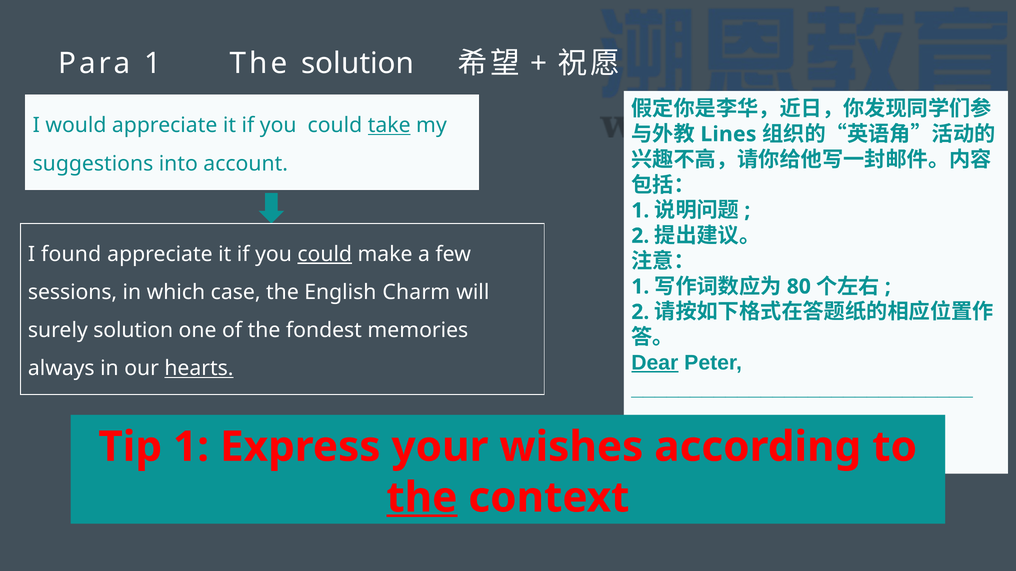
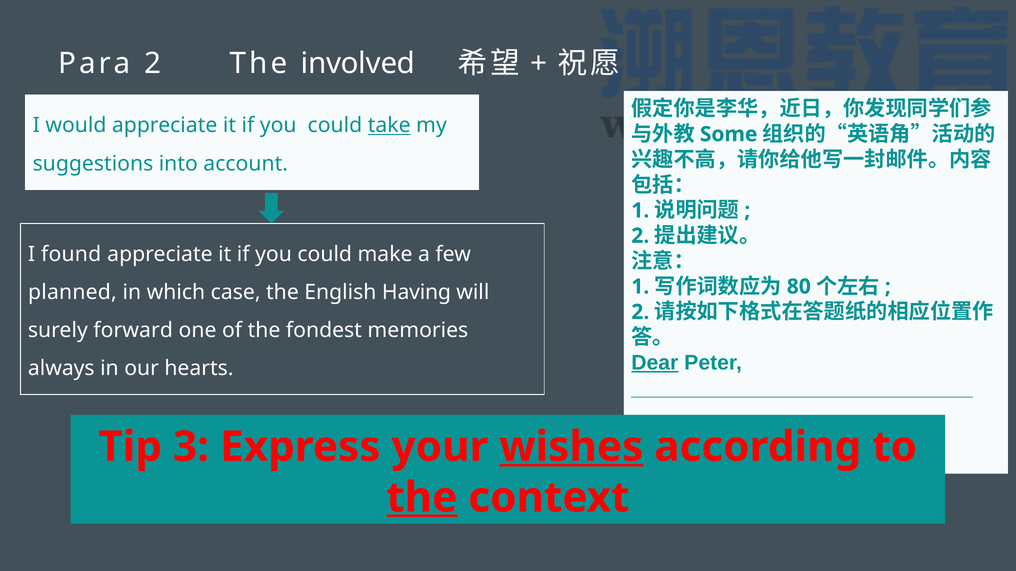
Para 1: 1 -> 2 (153, 64)
The solution: solution -> involved (358, 64)
Lines: Lines -> Some (729, 134)
could underline: present -> none (325, 254)
sessions: sessions -> planned (72, 293)
Charm: Charm -> Having (416, 293)
surely solution: solution -> forward (133, 331)
hearts underline: present -> none (199, 369)
Tip 1: 1 -> 3 (191, 447)
wishes underline: none -> present (571, 447)
